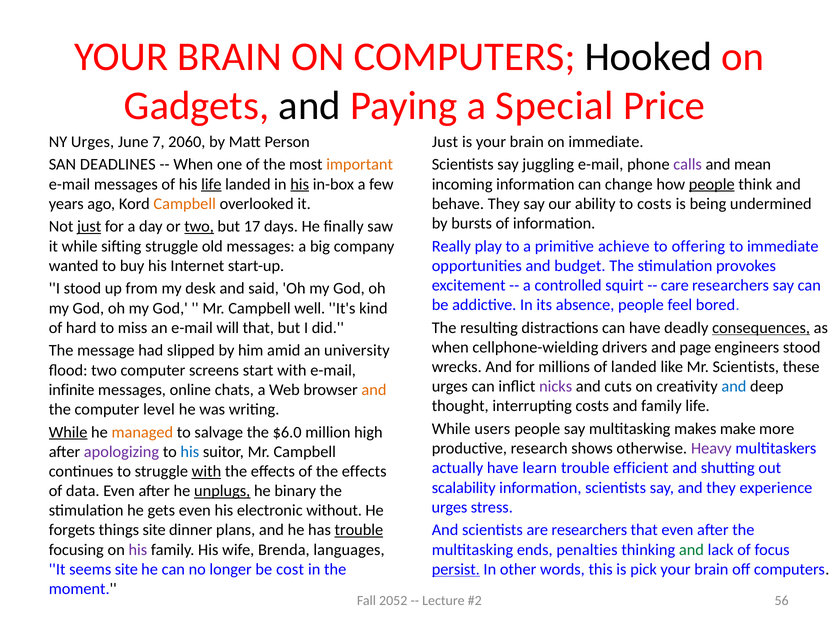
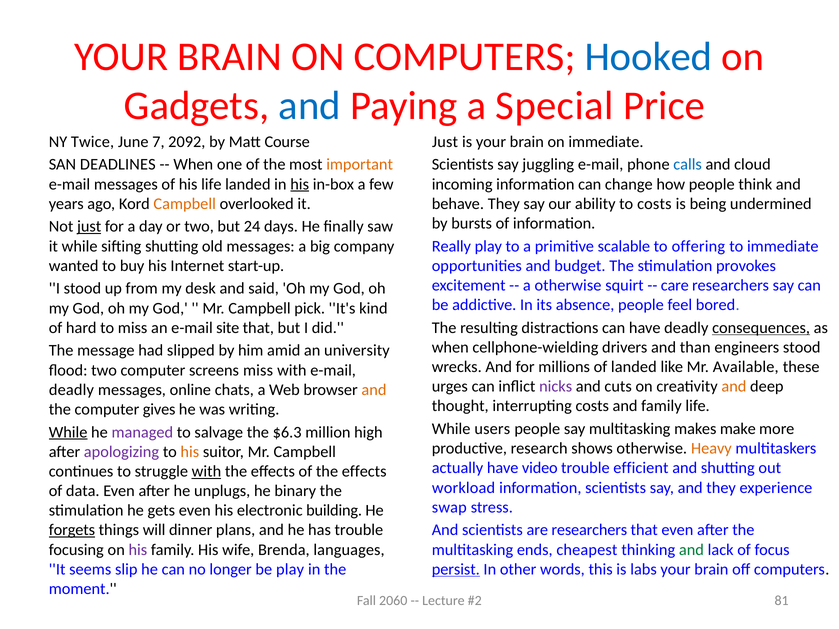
Hooked colour: black -> blue (649, 57)
and colour: black -> blue (310, 106)
NY Urges: Urges -> Twice (93, 142)
2060: 2060 -> 2092 (187, 142)
Person: Person -> Course (287, 142)
calls colour: purple -> blue (688, 165)
mean: mean -> cloud (752, 165)
life underline: present -> none (211, 184)
people underline: present -> none (712, 184)
two underline: present -> none (199, 227)
17: 17 -> 24 (252, 227)
sifting struggle: struggle -> shutting (172, 246)
achieve: achieve -> scalable (624, 246)
a controlled: controlled -> otherwise (568, 285)
well: well -> pick (310, 308)
will: will -> site (228, 328)
page: page -> than (695, 347)
Mr Scientists: Scientists -> Available (746, 367)
screens start: start -> miss (258, 370)
and colour: blue -> orange (734, 387)
infinite: infinite -> deadly (71, 390)
level: level -> gives (159, 409)
managed colour: orange -> purple (142, 432)
$6.0: $6.0 -> $6.3 (287, 432)
Heavy colour: purple -> orange (711, 449)
his colour: blue -> orange (190, 452)
learn: learn -> video (540, 468)
scalability: scalability -> workload (464, 488)
unplugs underline: present -> none (222, 491)
urges: urges -> swap (449, 507)
without: without -> building (334, 511)
forgets underline: none -> present (72, 530)
things site: site -> will (154, 530)
trouble underline: present -> none (359, 530)
penalties: penalties -> cheapest (587, 550)
seems site: site -> slip (126, 569)
be cost: cost -> play (290, 569)
pick: pick -> labs (644, 569)
2052: 2052 -> 2060 (393, 601)
56: 56 -> 81 (782, 601)
